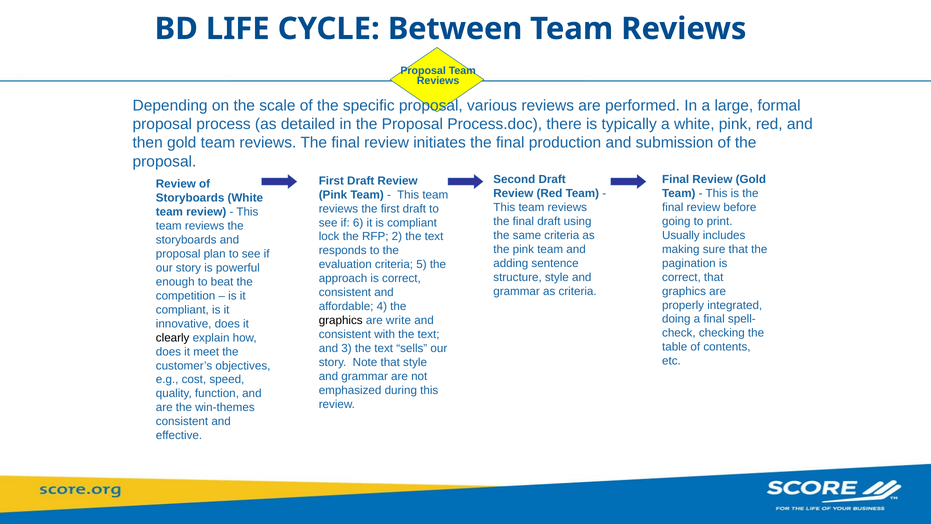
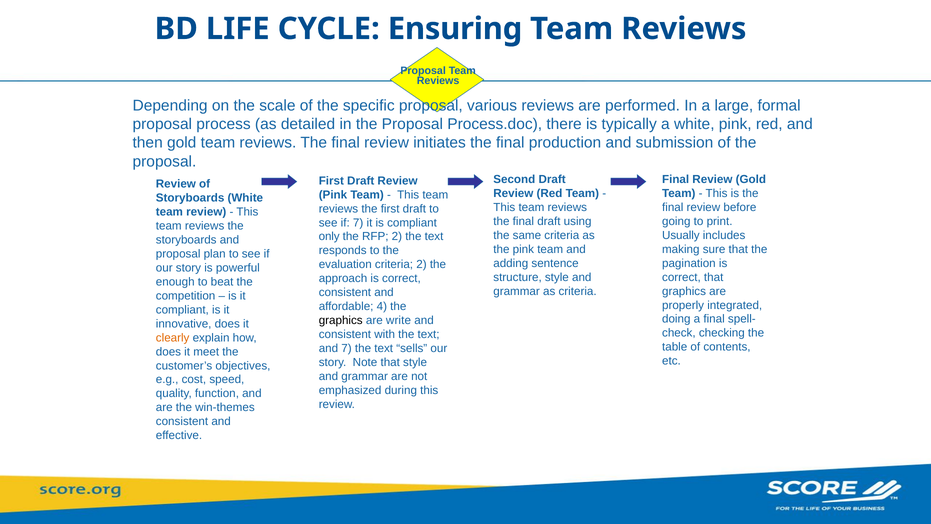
Between: Between -> Ensuring (455, 29)
if 6: 6 -> 7 (358, 223)
lock: lock -> only (329, 236)
criteria 5: 5 -> 2 (421, 264)
clearly colour: black -> orange (173, 338)
and 3: 3 -> 7 (347, 348)
